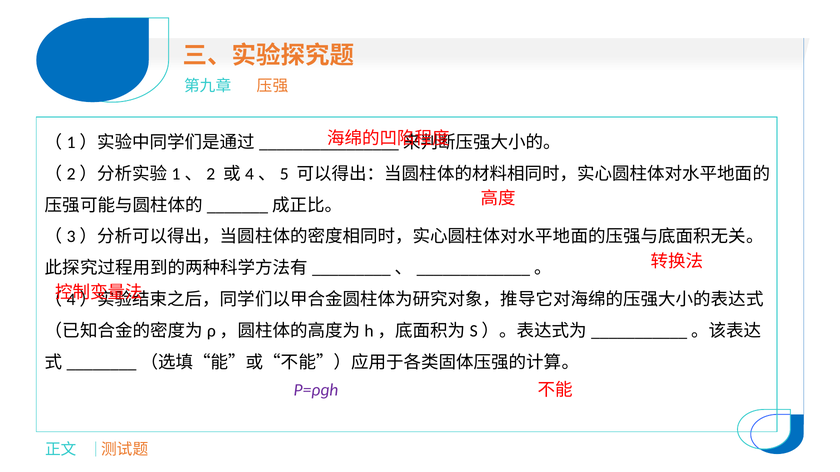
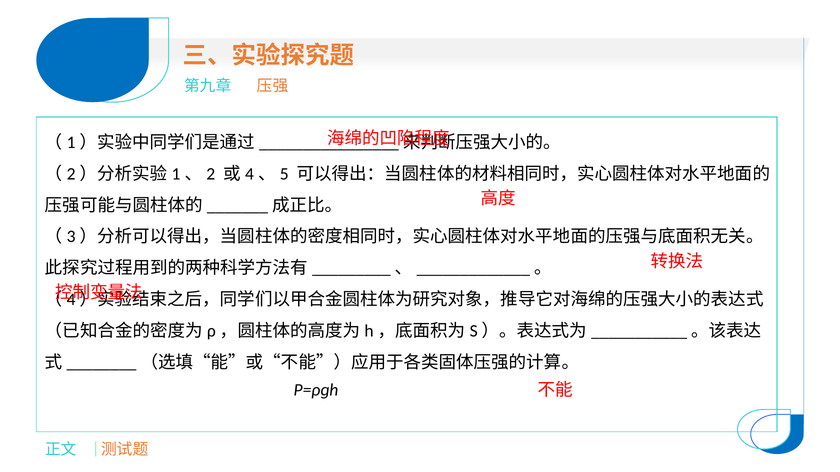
P=ρɡh colour: purple -> black (316, 390)
